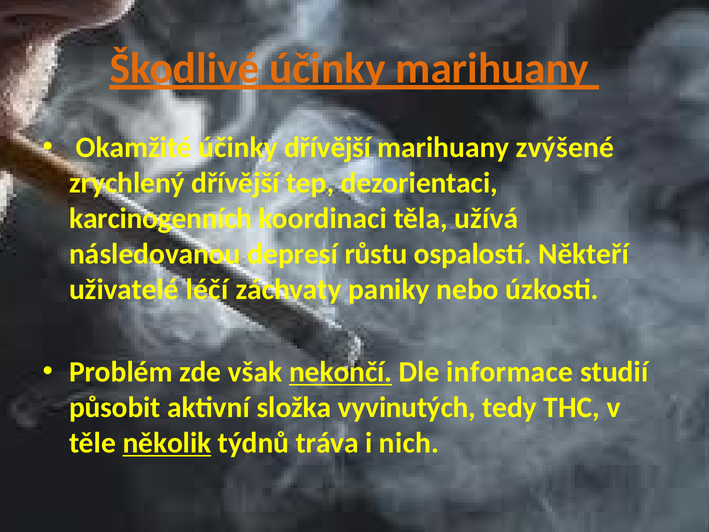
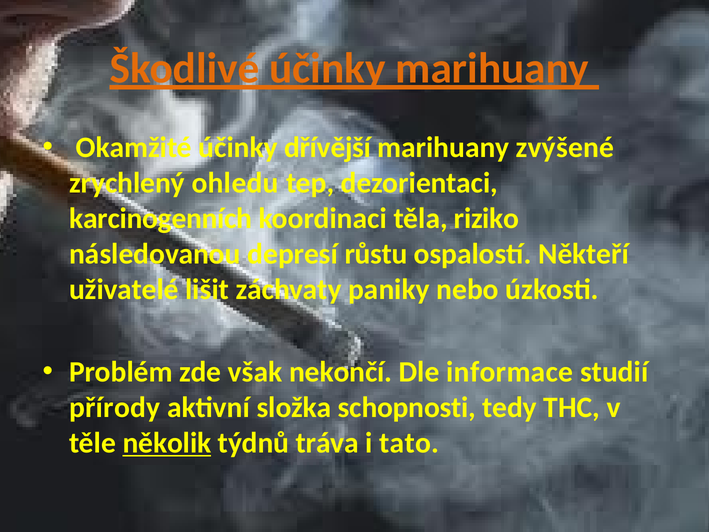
zrychlený dřívější: dřívější -> ohledu (235, 183)
užívá: užívá -> riziko (486, 218)
léčí: léčí -> lišit (207, 289)
nekončí underline: present -> none (341, 372)
působit: působit -> přírody (115, 407)
vyvinutých: vyvinutých -> schopnosti (407, 407)
nich: nich -> tato (409, 443)
